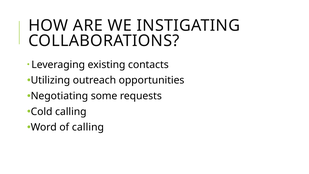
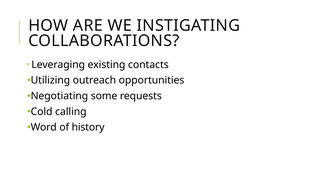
of calling: calling -> history (88, 127)
